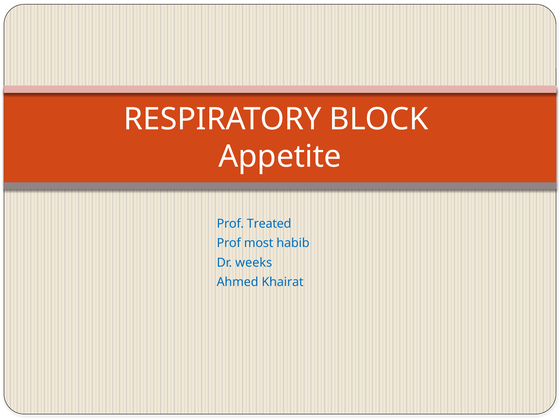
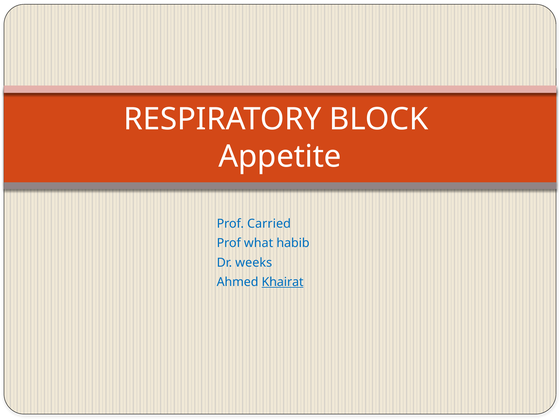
Treated: Treated -> Carried (269, 224)
most: most -> what (259, 243)
Khairat underline: none -> present (283, 282)
